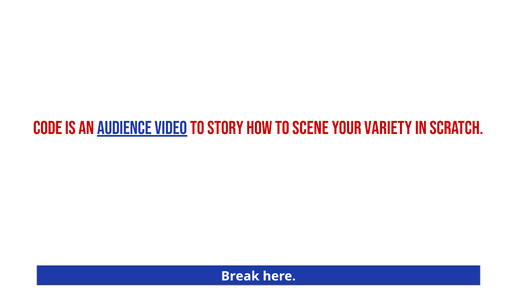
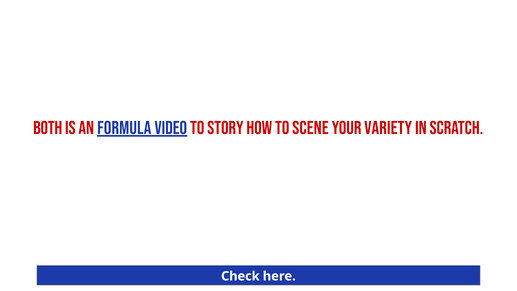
Code: Code -> Both (48, 128)
audience: audience -> formula (124, 128)
Break: Break -> Check (240, 276)
